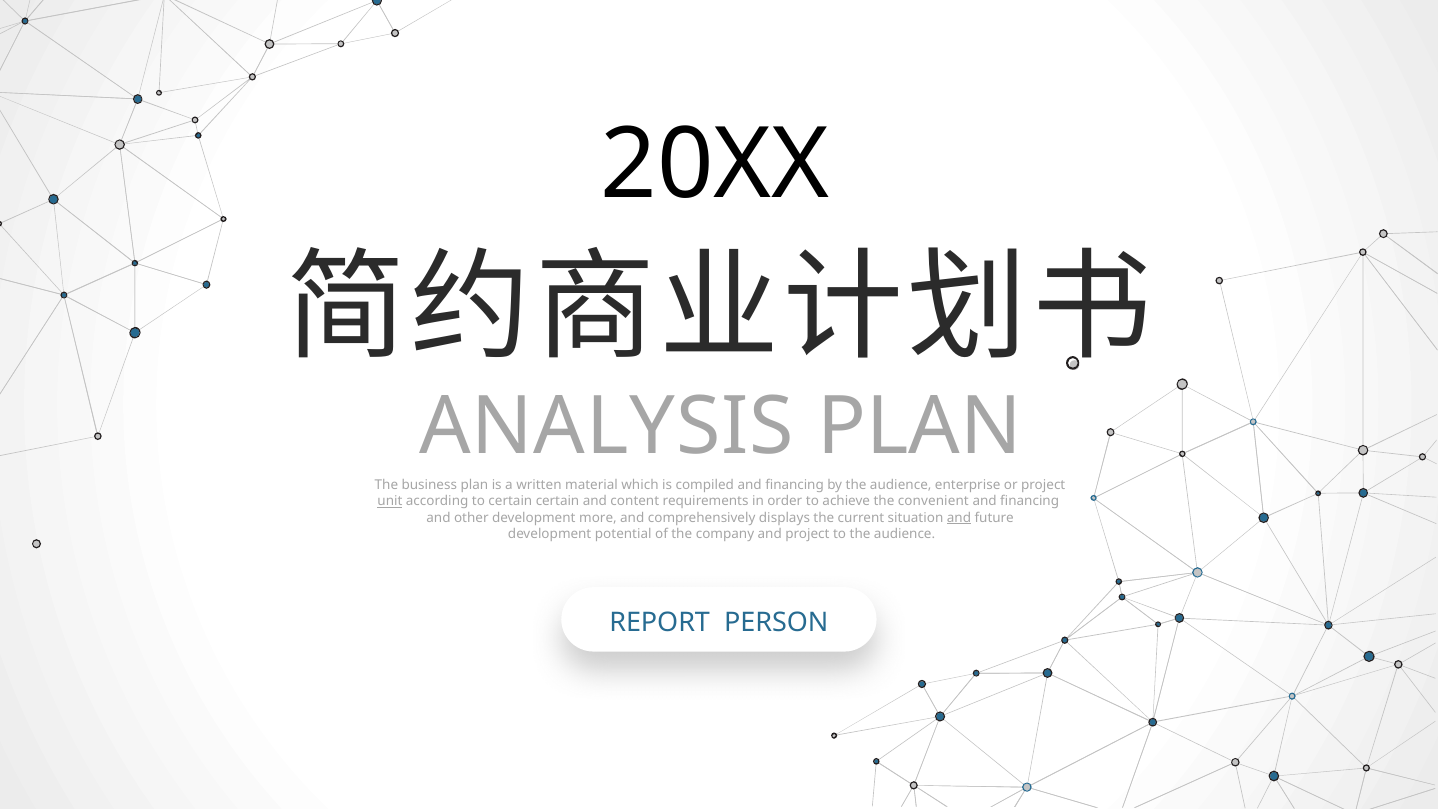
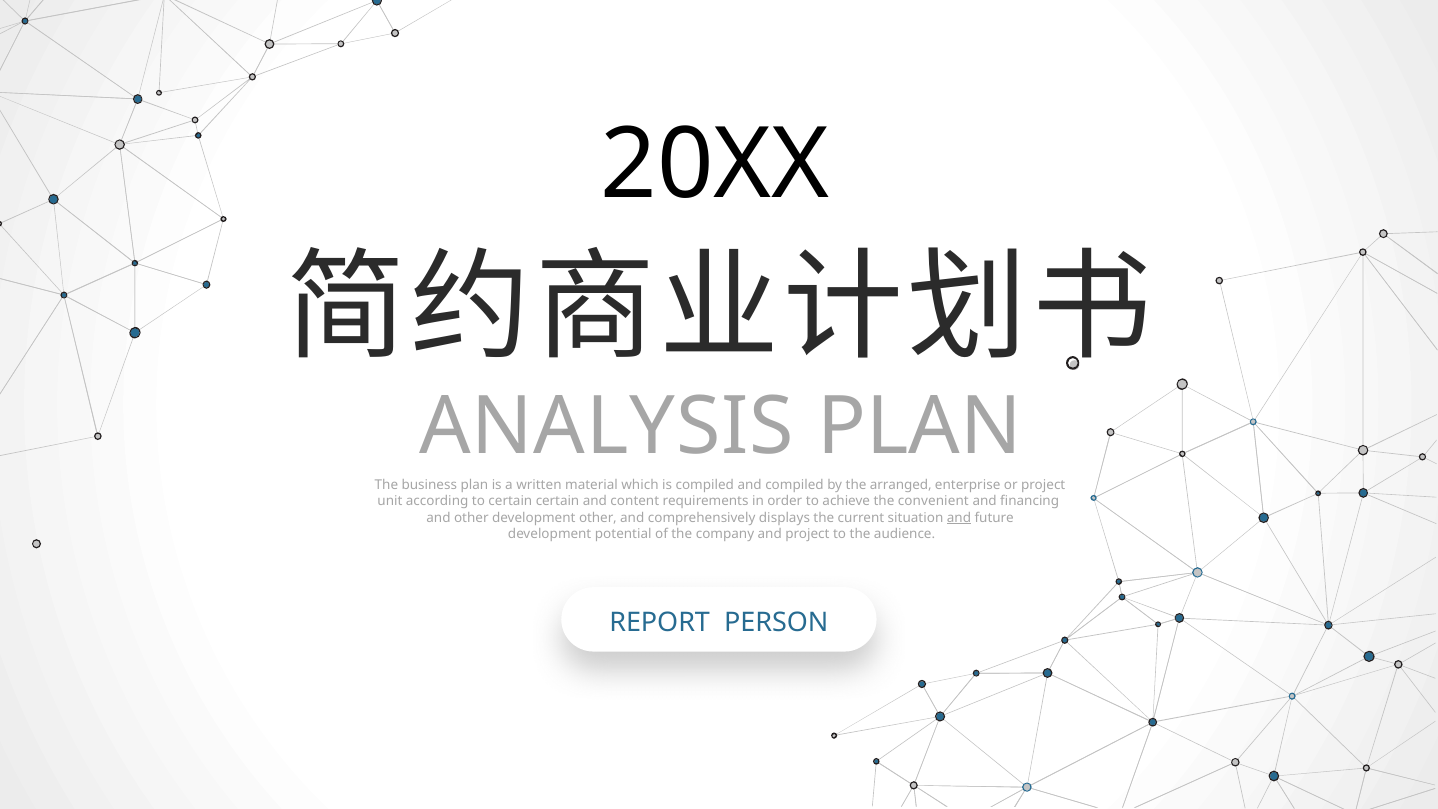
compiled and financing: financing -> compiled (795, 485)
by the audience: audience -> arranged (901, 485)
unit underline: present -> none (390, 501)
development more: more -> other (598, 518)
